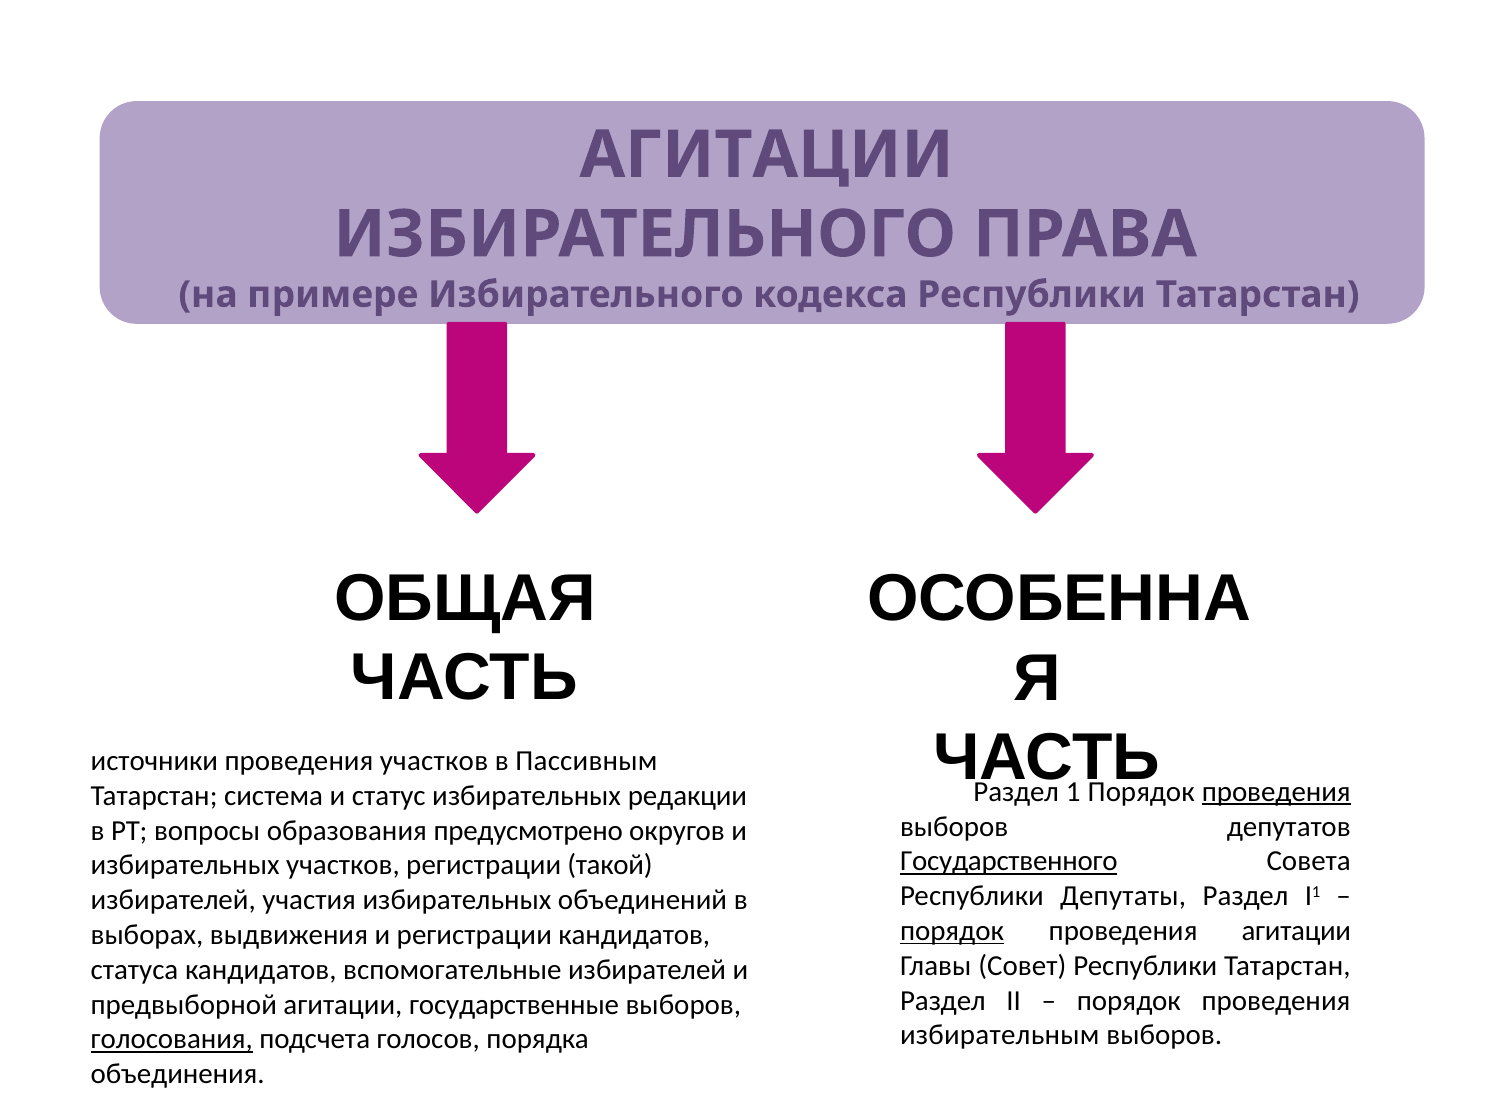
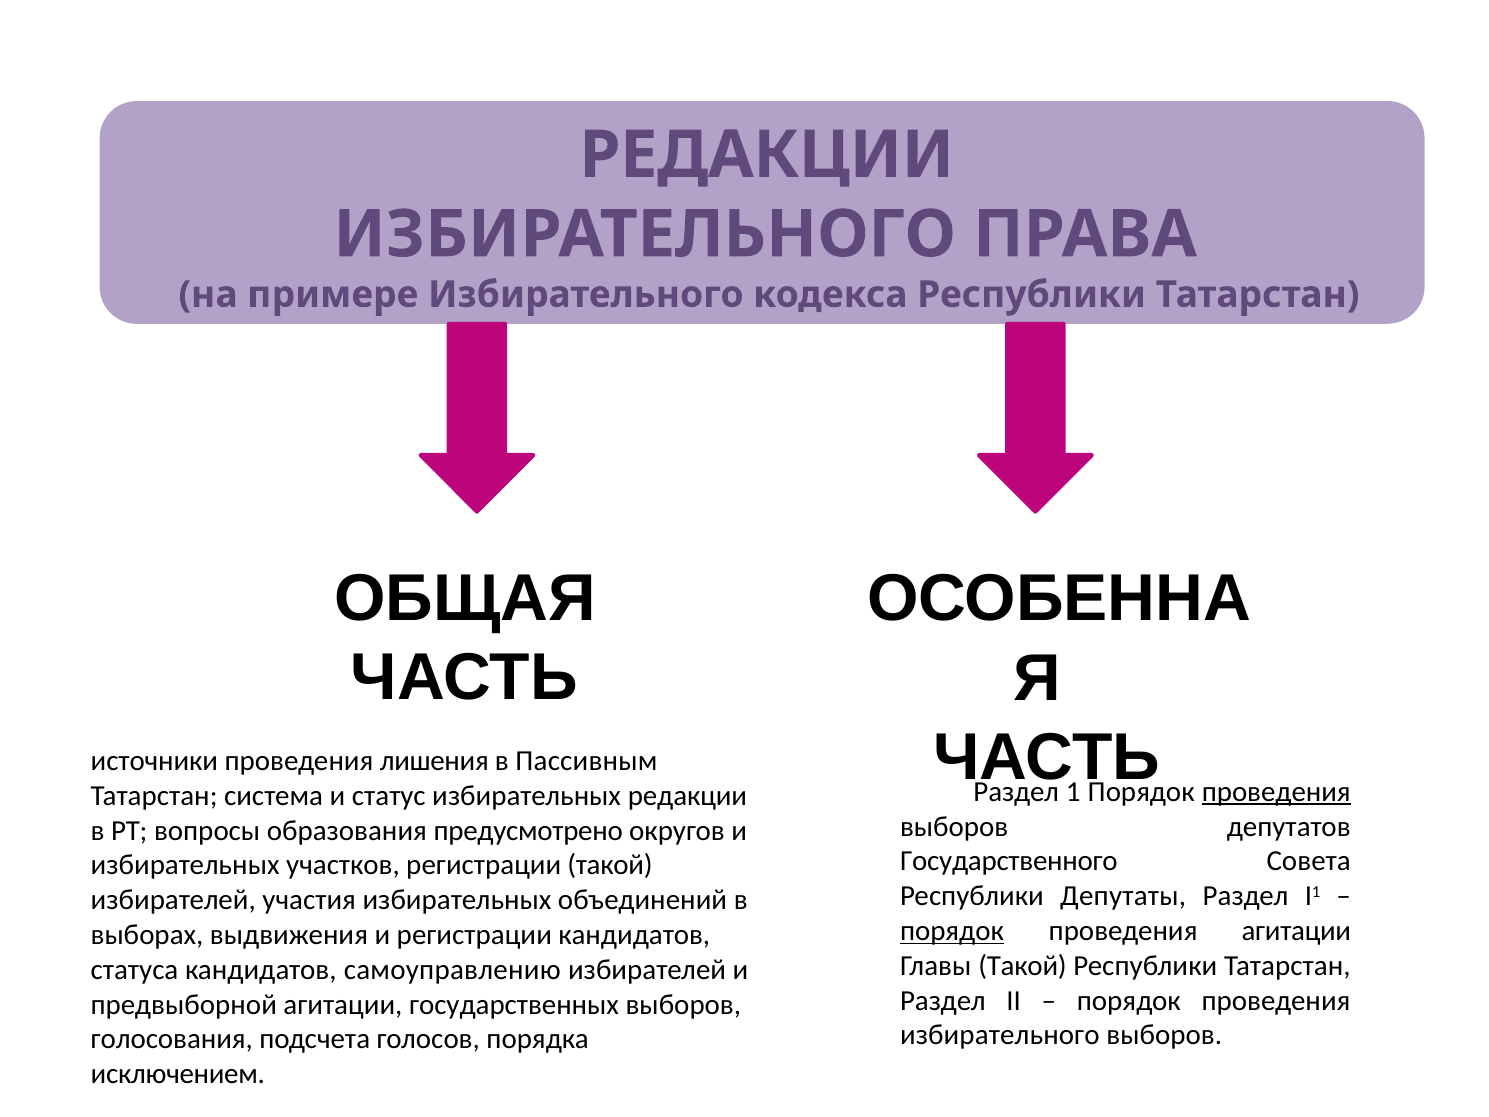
АГИТАЦИИ: АГИТАЦИИ -> РЕДАКЦИИ (767, 155)
проведения участков: участков -> лишения (434, 761)
Государственного underline: present -> none (1009, 861)
Главы Совет: Совет -> Такой (1022, 966)
вспомогательные: вспомогательные -> самоуправлению (452, 969)
государственные: государственные -> государственных (514, 1004)
избирательным: избирательным -> избирательного (1000, 1035)
голосования underline: present -> none (172, 1039)
объединения: объединения -> исключением (178, 1074)
